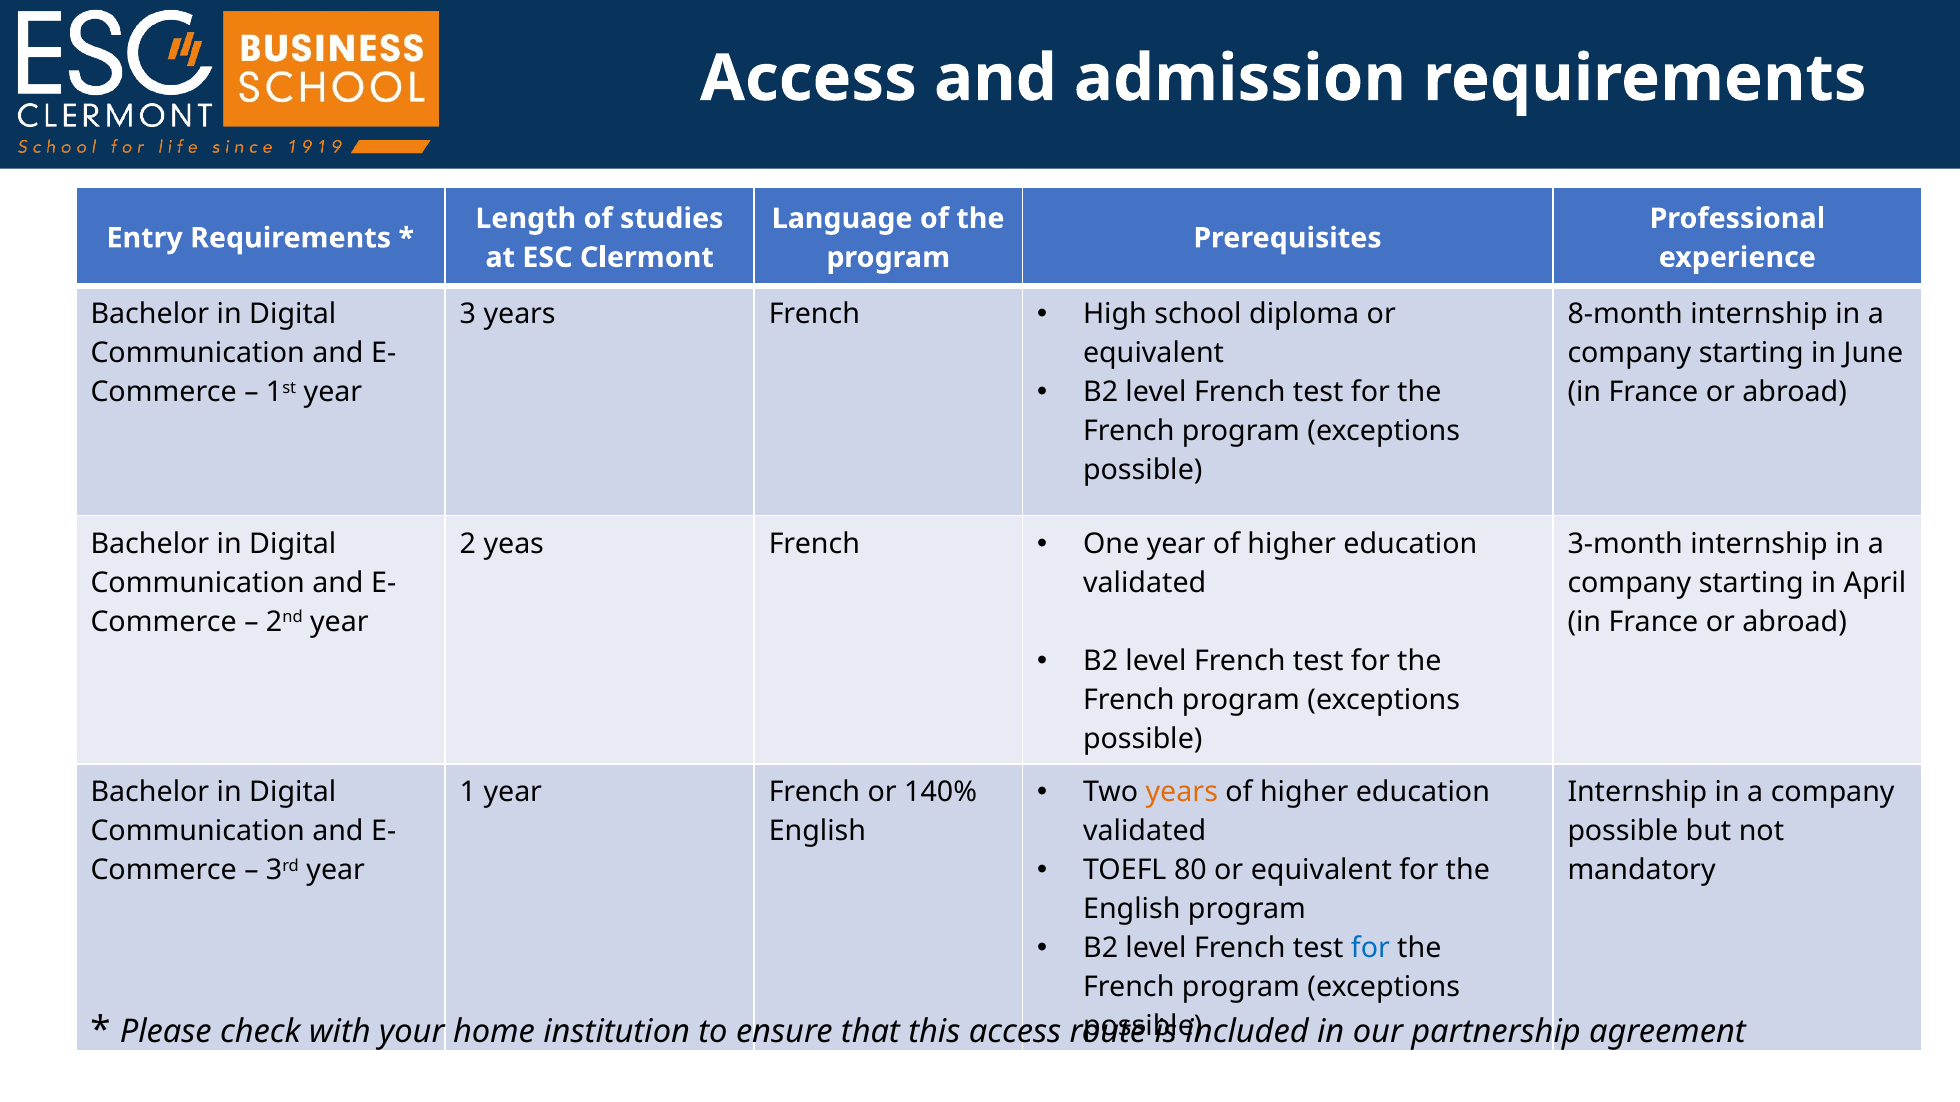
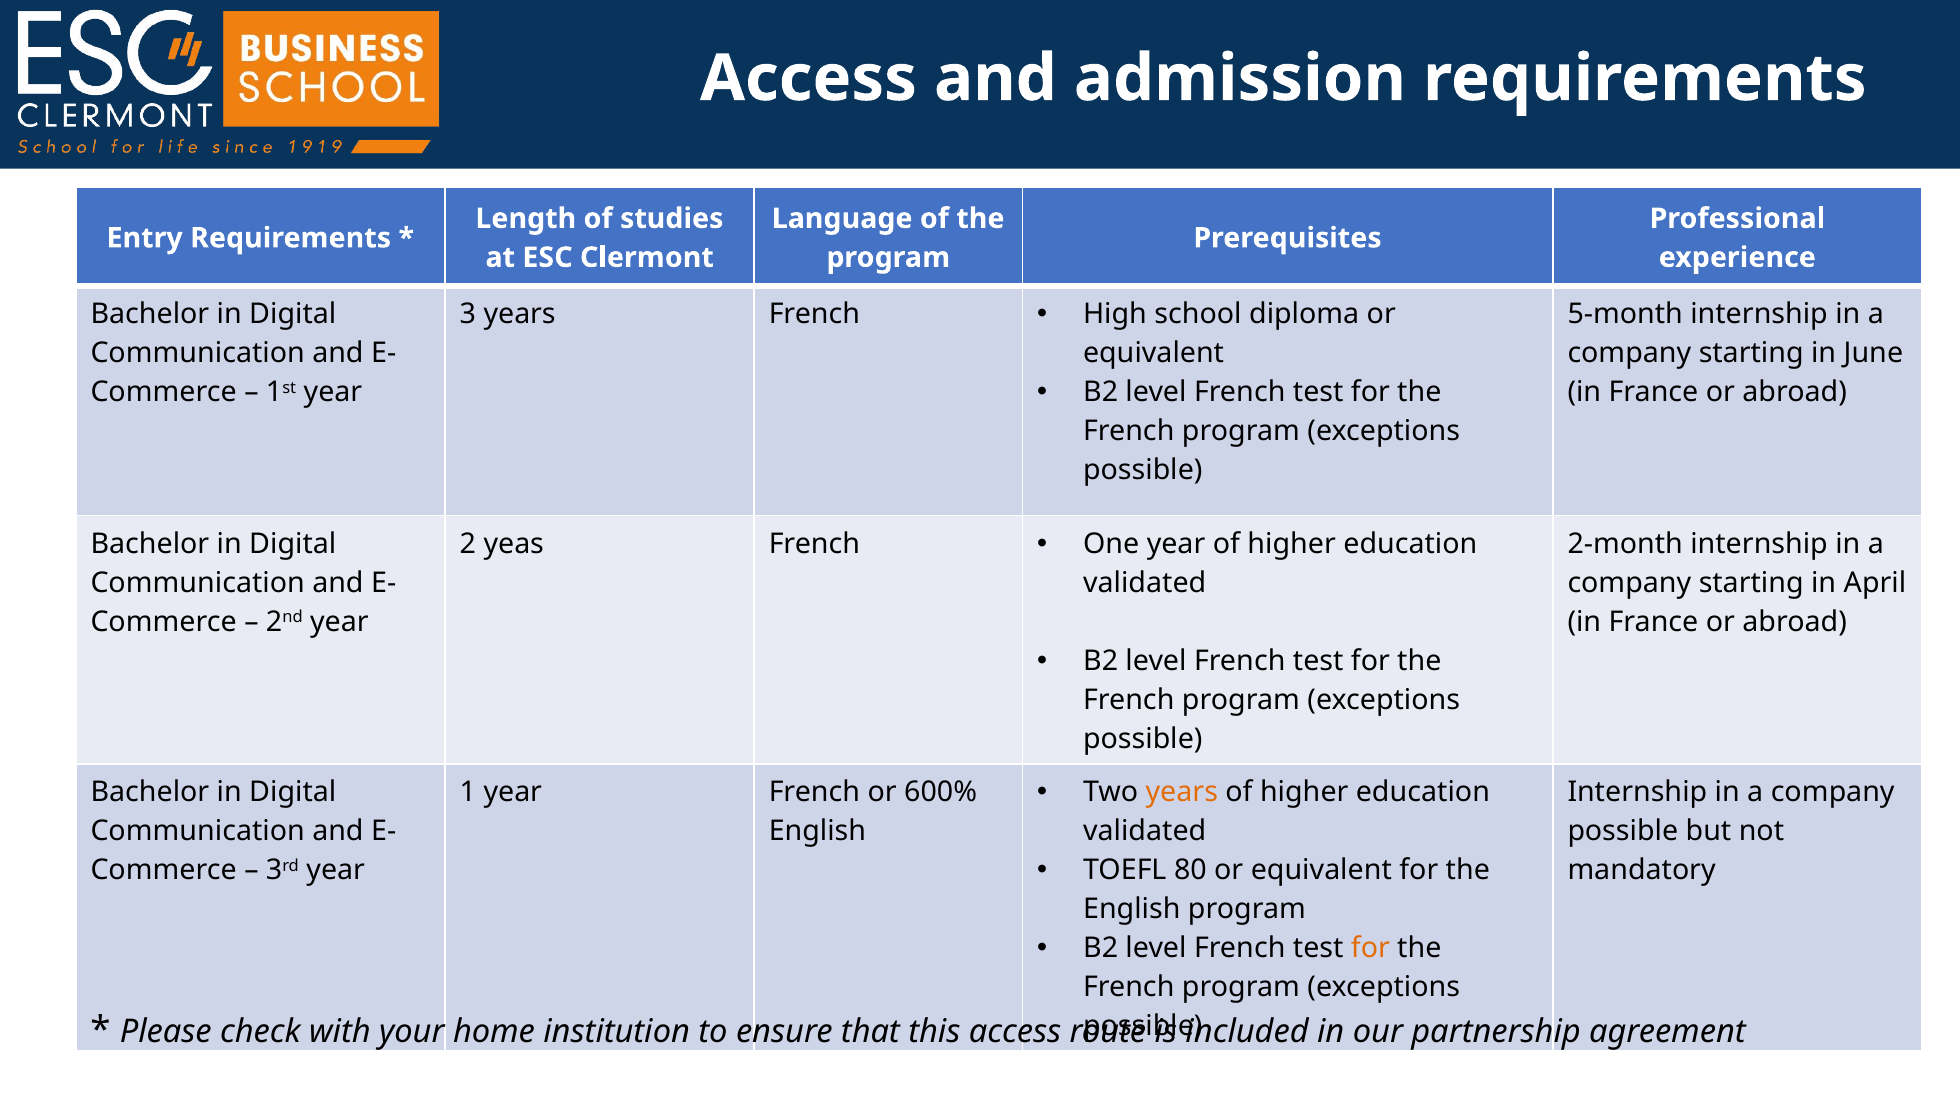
8-month: 8-month -> 5-month (1625, 314)
3-month: 3-month -> 2-month (1625, 544)
140%: 140% -> 600% (941, 793)
for colour: blue -> orange (1370, 949)
